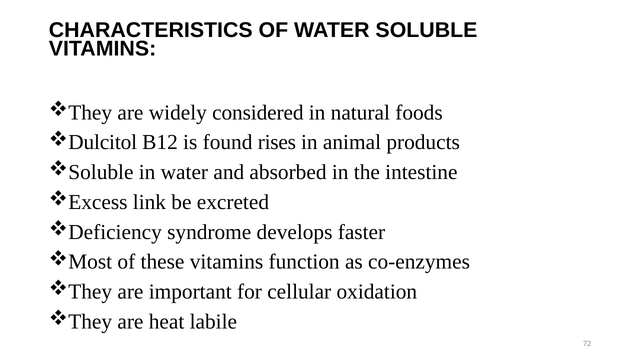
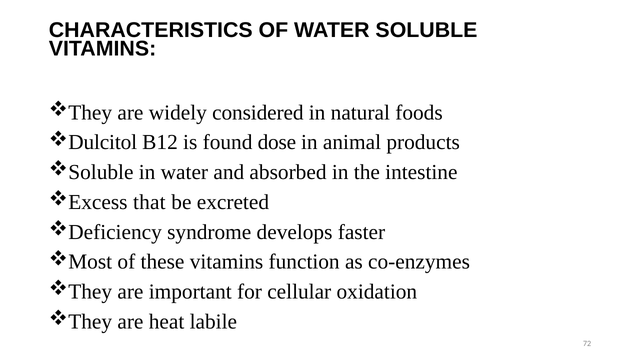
rises: rises -> dose (277, 142)
link: link -> that (149, 202)
